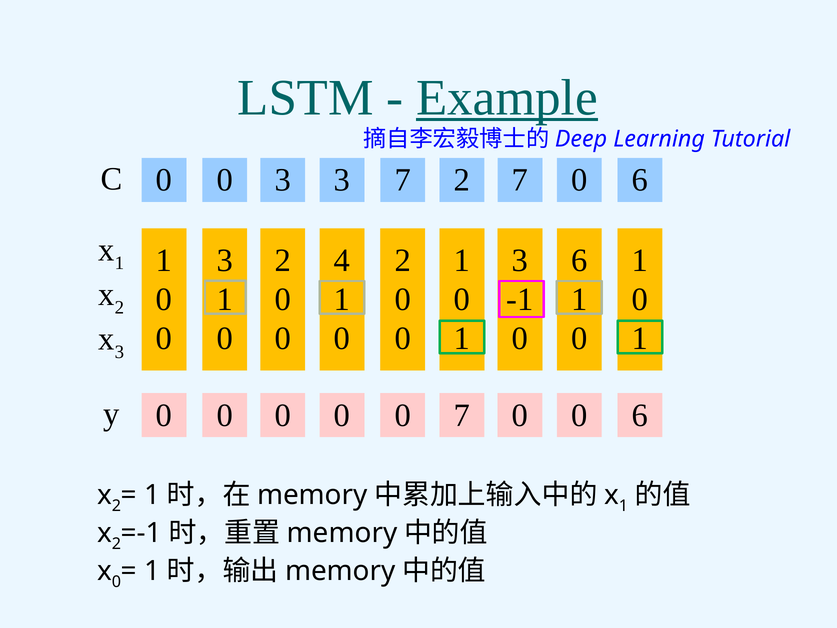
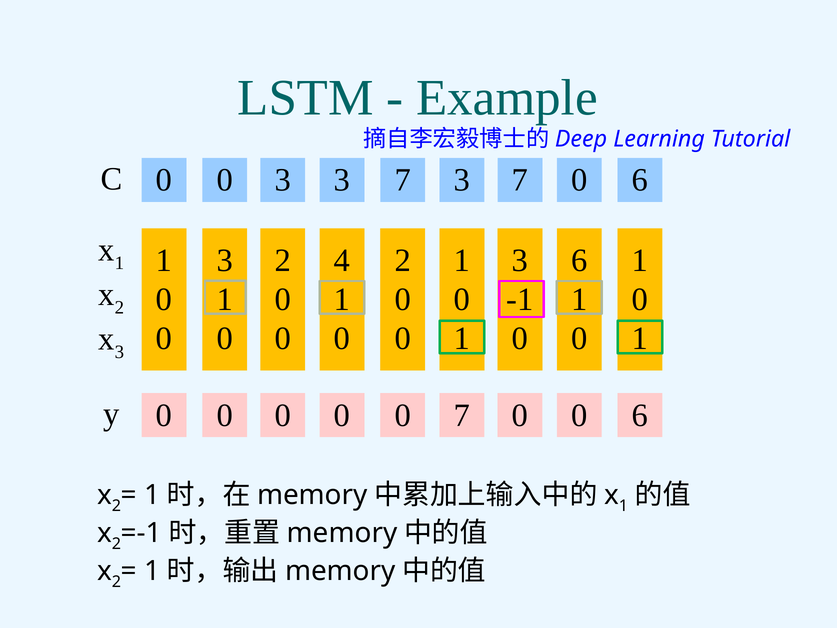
Example underline: present -> none (507, 98)
7 2: 2 -> 3 (462, 180)
0: 0 -> 2 (116, 582)
